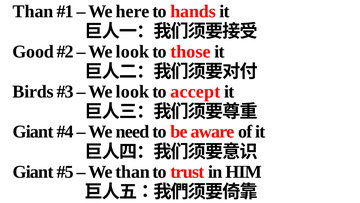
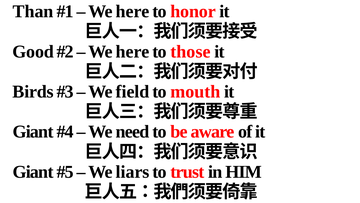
hands: hands -> honor (193, 11)
look: look -> here (133, 51)
look: look -> field (133, 91)
accept: accept -> mouth (195, 91)
We than: than -> liars (133, 171)
